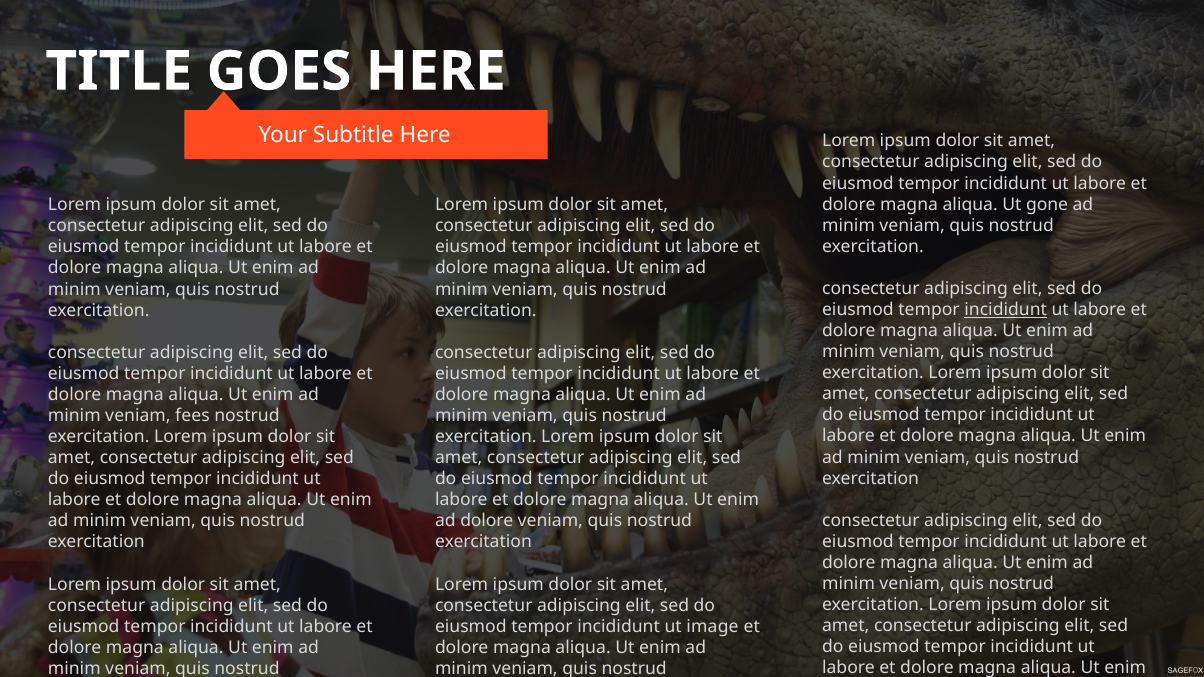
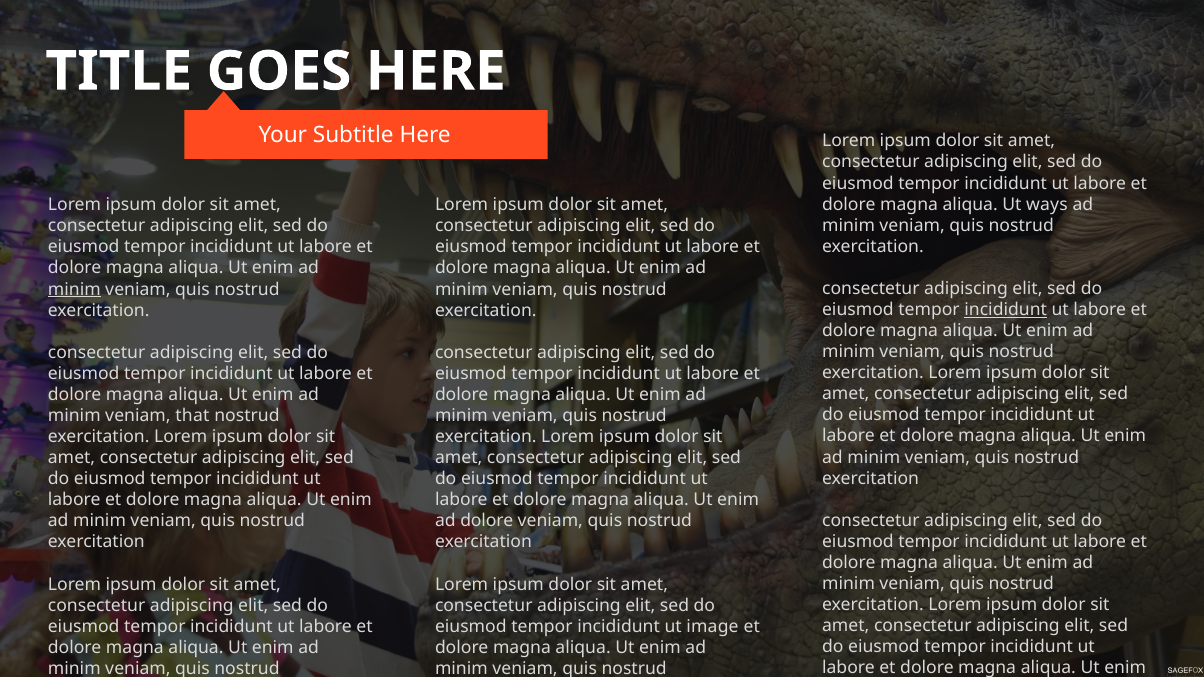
gone: gone -> ways (1047, 204)
minim underline: none -> present (74, 289)
fees: fees -> that (192, 416)
